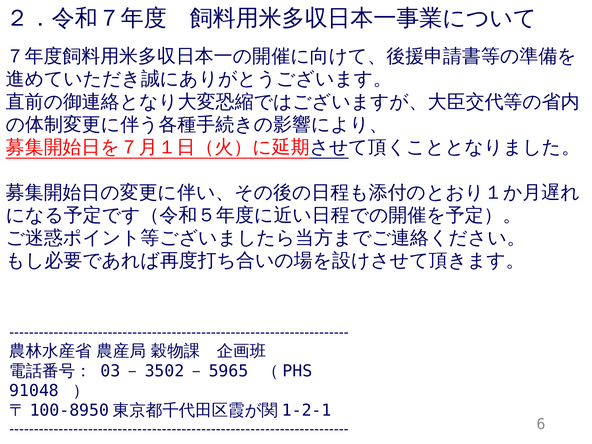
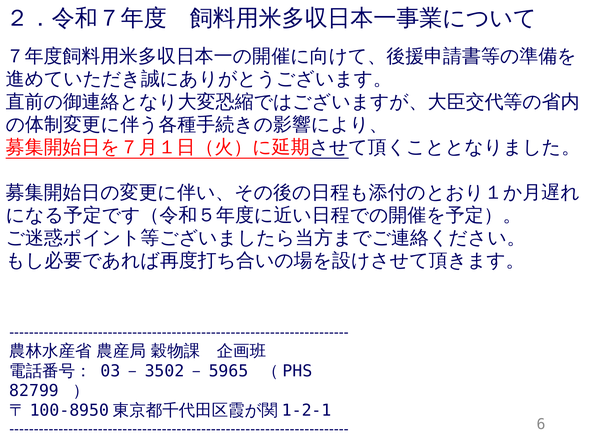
91048: 91048 -> 82799 (34, 391)
